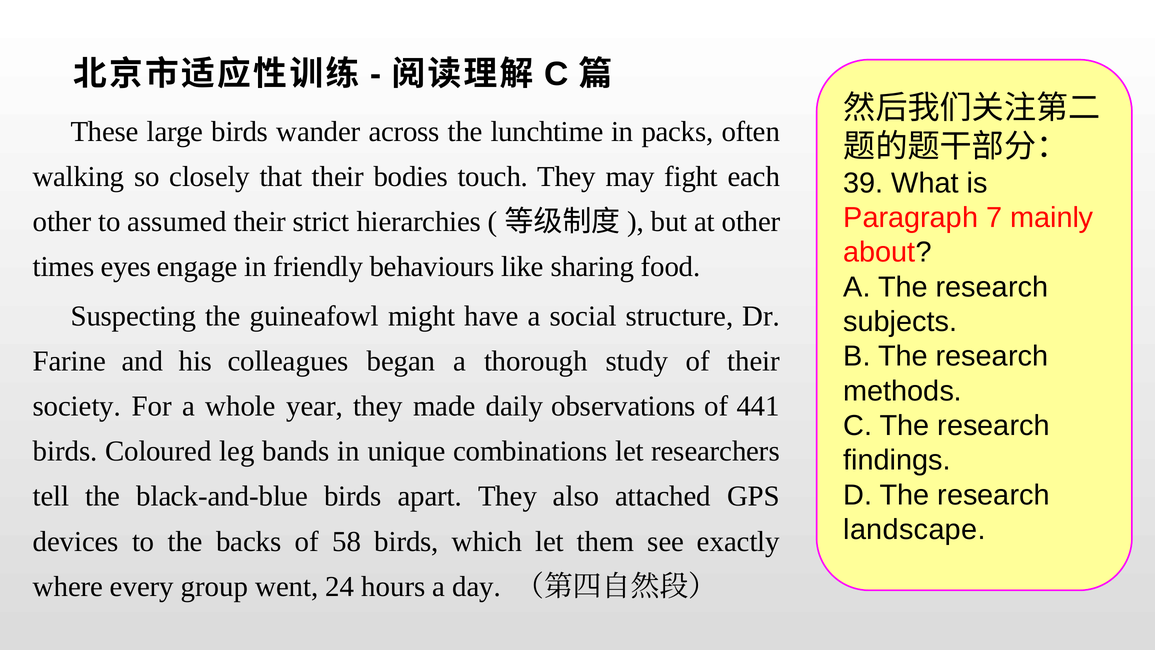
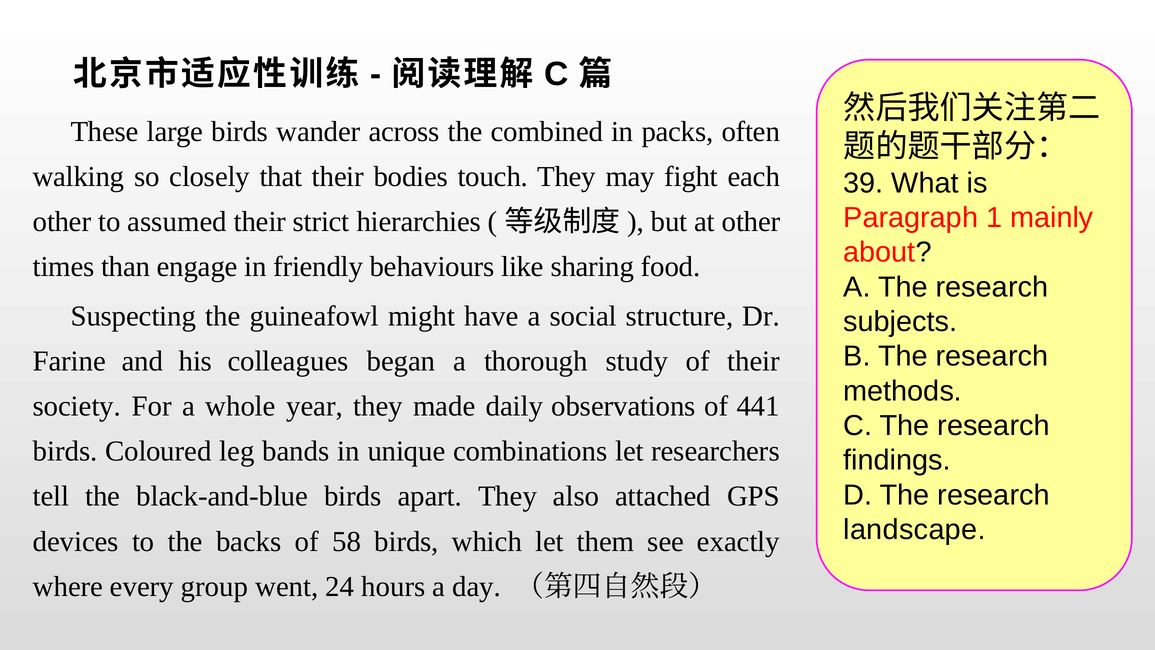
lunchtime: lunchtime -> combined (547, 131)
7: 7 -> 1 (994, 218)
eyes: eyes -> than (126, 266)
